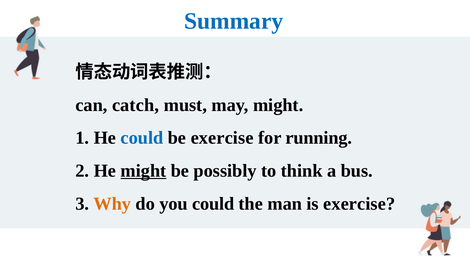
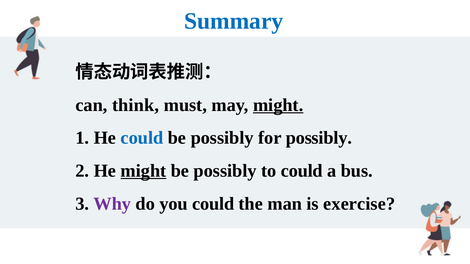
catch: catch -> think (136, 105)
might underline: none -> present (278, 105)
exercise: exercise -> possibly (222, 138)
for running: running -> possibly (319, 138)
to think: think -> could (302, 171)
Why colour: orange -> purple (112, 204)
